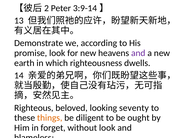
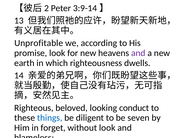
Demonstrate: Demonstrate -> Unprofitable (39, 43)
seventy: seventy -> conduct (134, 108)
things colour: orange -> blue (50, 118)
ought: ought -> seven (139, 118)
